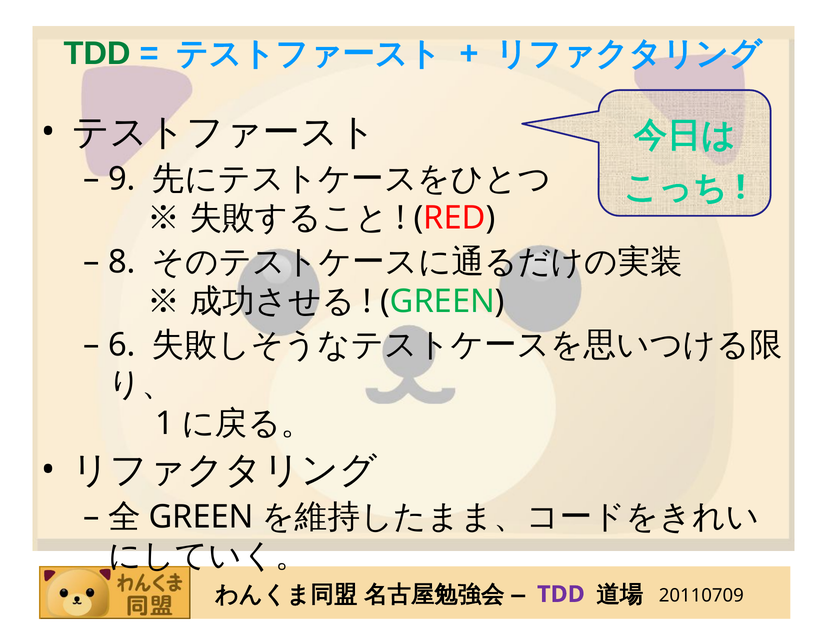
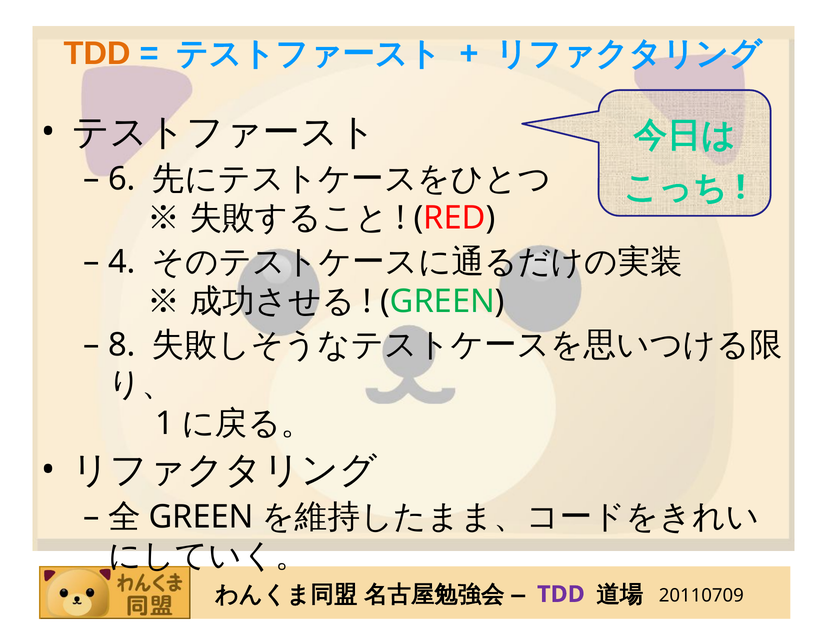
TDD colour: green -> orange (97, 54)
9: 9 -> 6 (122, 179)
8: 8 -> 4 (122, 262)
6: 6 -> 8 (122, 345)
